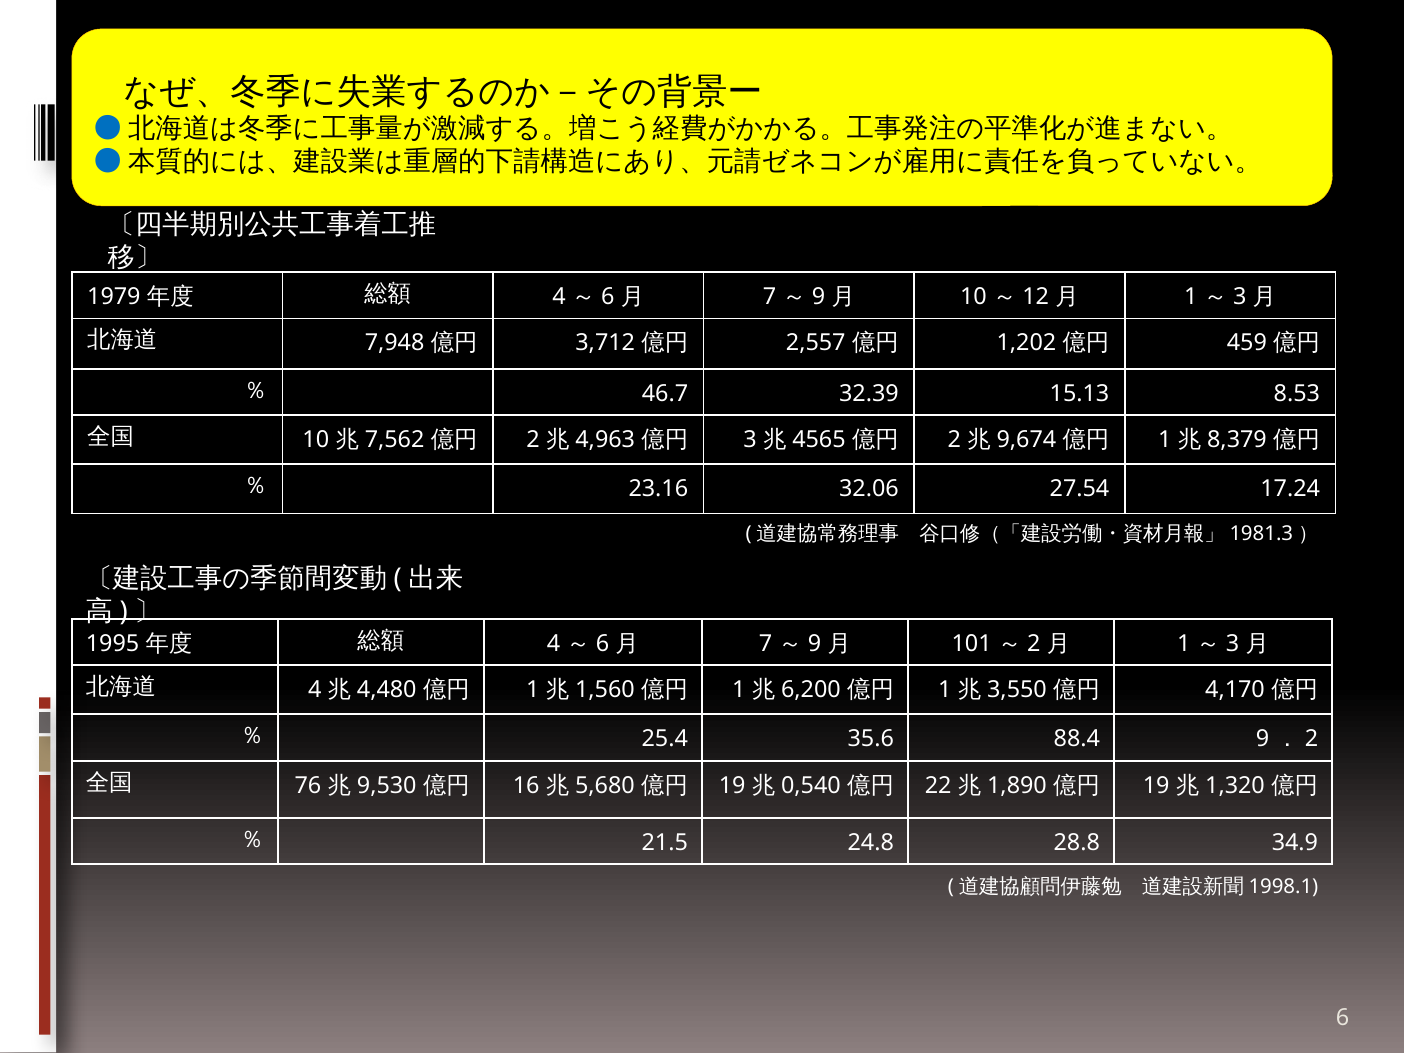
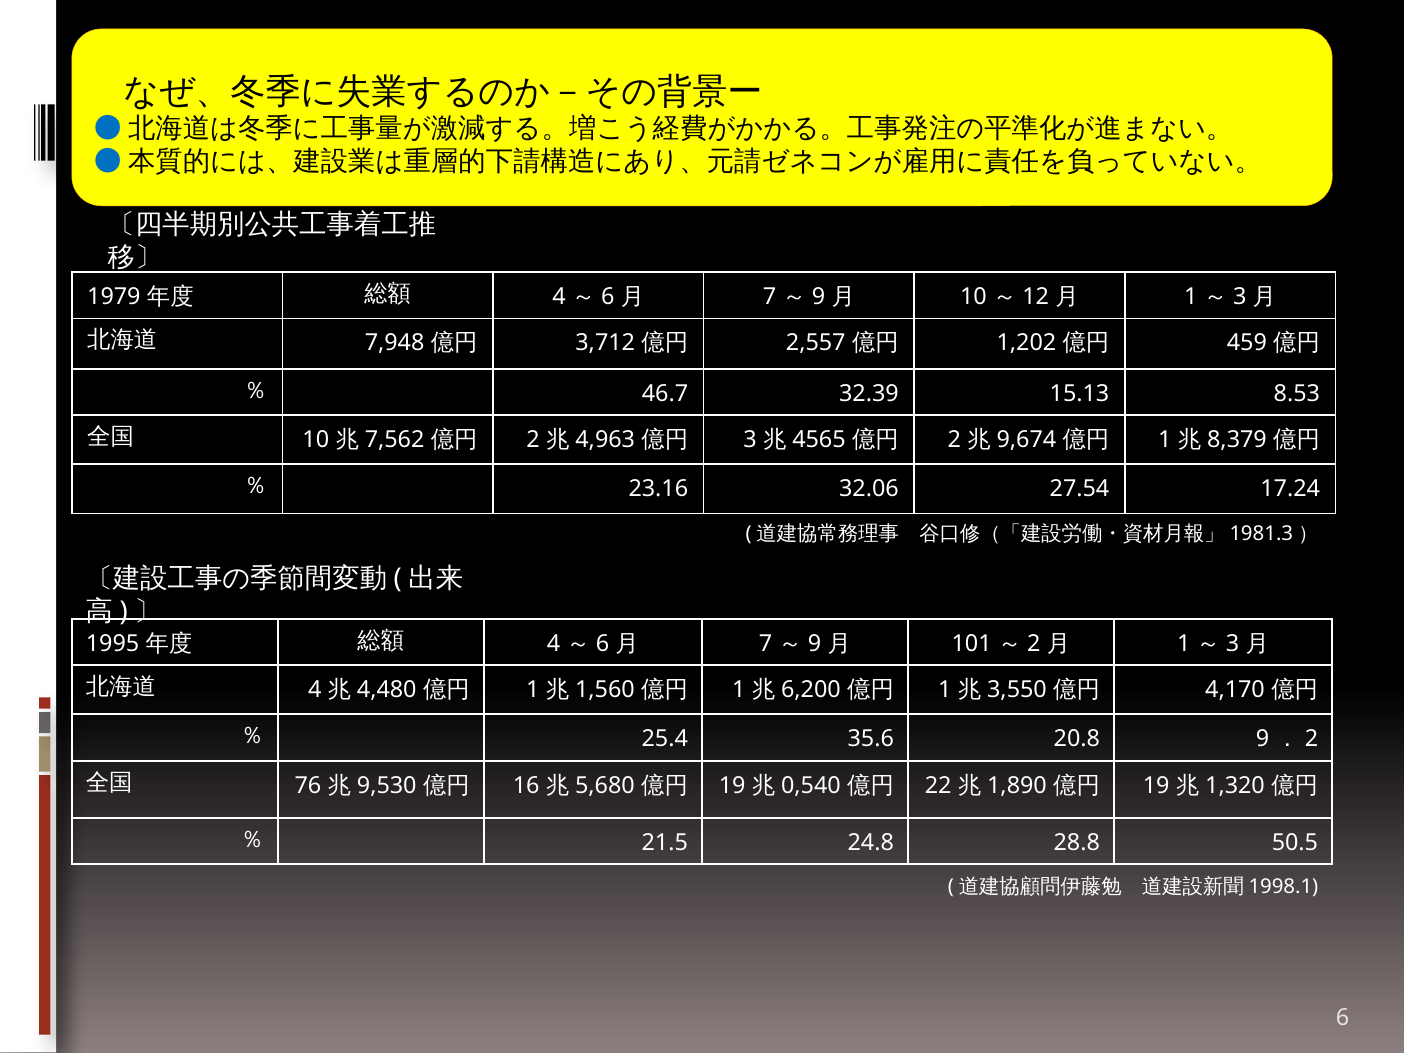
88.4: 88.4 -> 20.8 (1077, 738)
34.9: 34.9 -> 50.5 (1295, 842)
